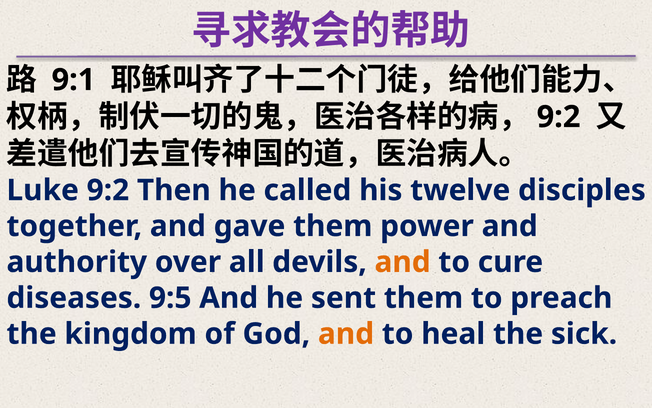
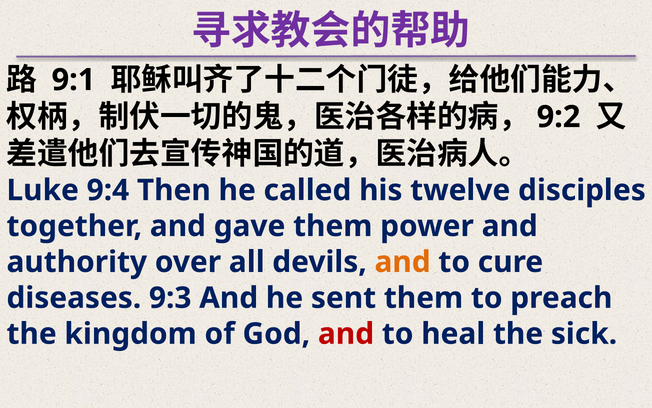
Luke 9:2: 9:2 -> 9:4 (108, 190)
9:5: 9:5 -> 9:3 (170, 298)
and colour: orange -> red (346, 333)
